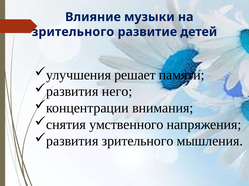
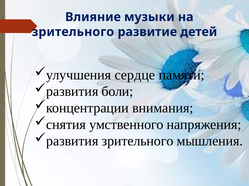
решает: решает -> сердце (135, 75)
него: него -> боли (117, 92)
